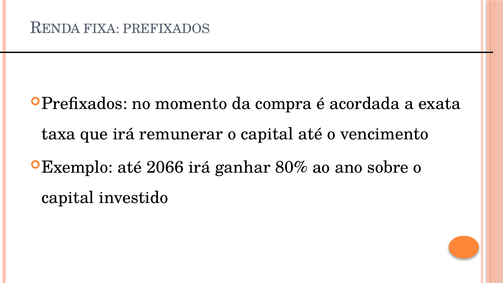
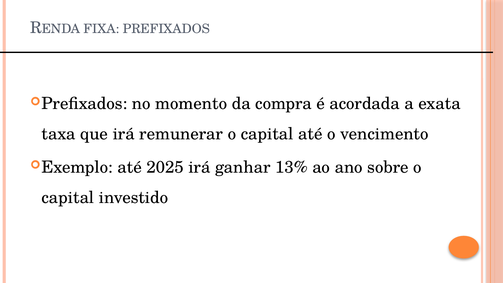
2066: 2066 -> 2025 (165, 167)
80%: 80% -> 13% (291, 167)
